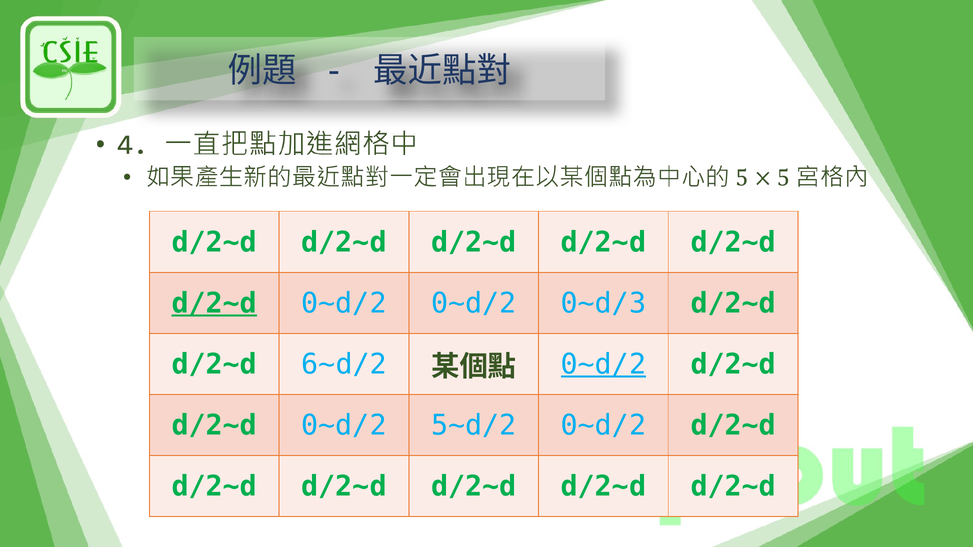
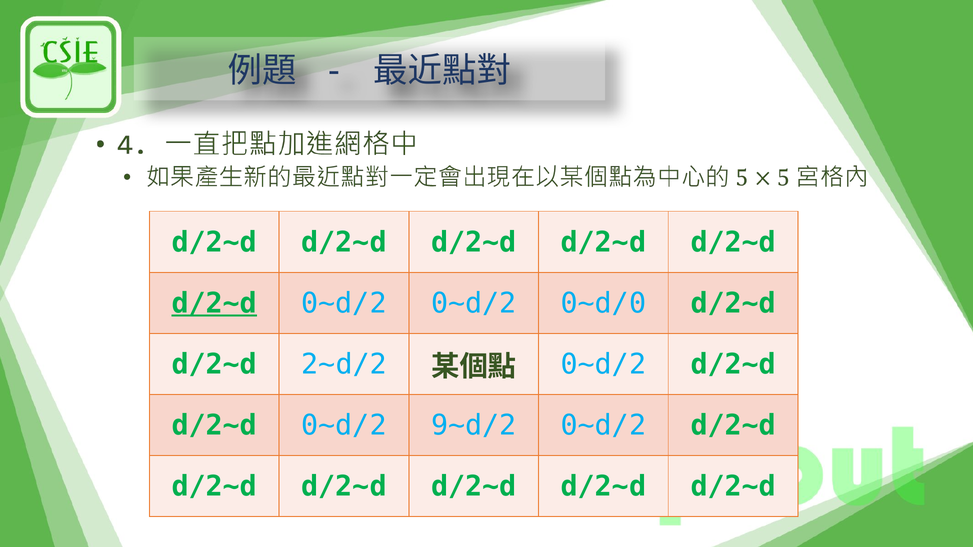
0~d/3: 0~d/3 -> 0~d/0 (603, 303)
6~d/2: 6~d/2 -> 2~d/2 (344, 365)
0~d/2 underline: present -> none (603, 365)
5~d/2: 5~d/2 -> 9~d/2 (474, 426)
